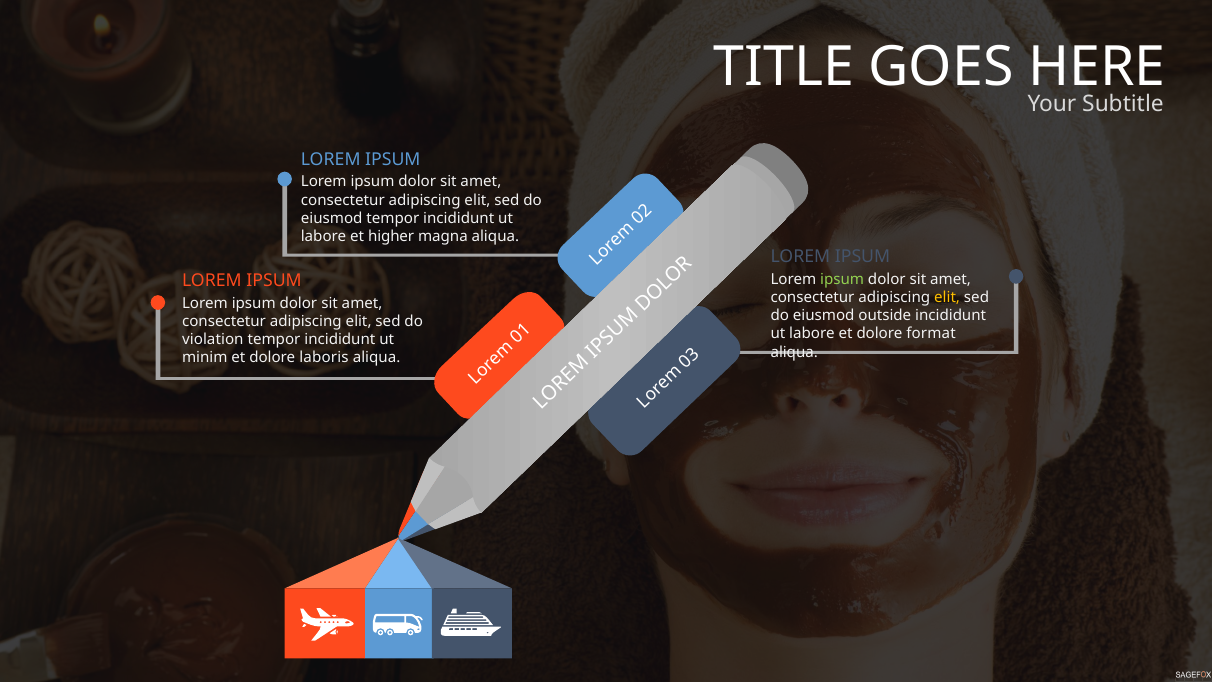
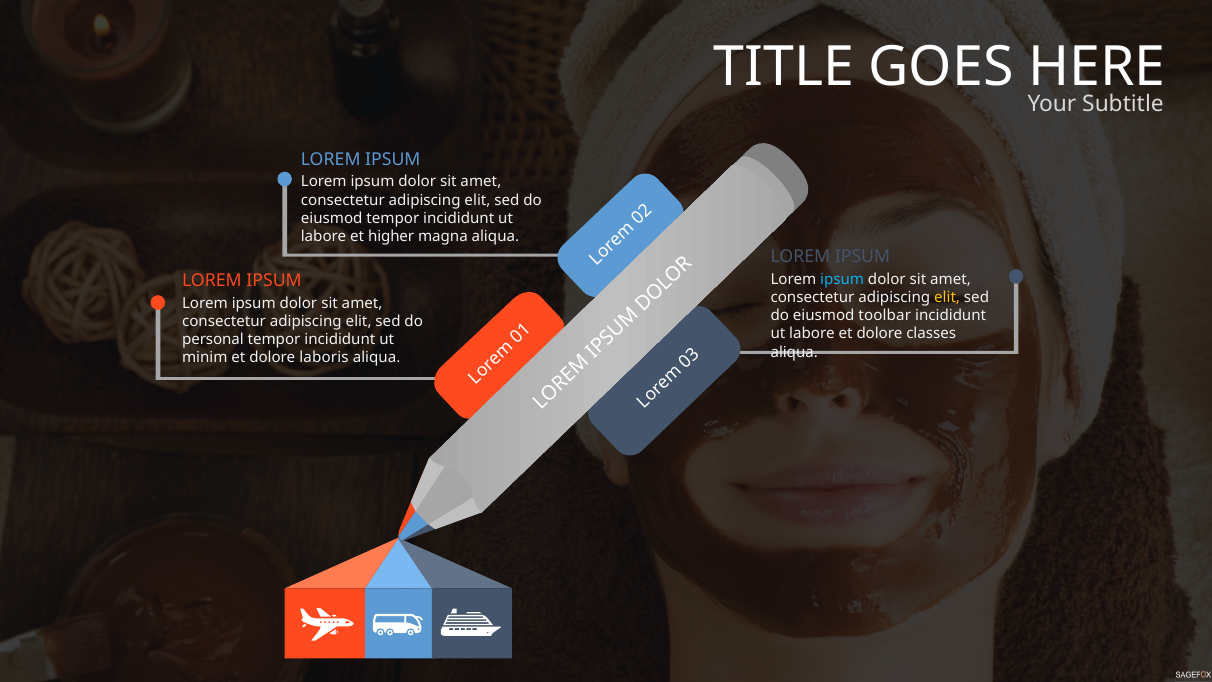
ipsum colour: light green -> light blue (842, 279)
outside: outside -> toolbar (885, 316)
format: format -> classes (931, 334)
violation: violation -> personal (213, 339)
